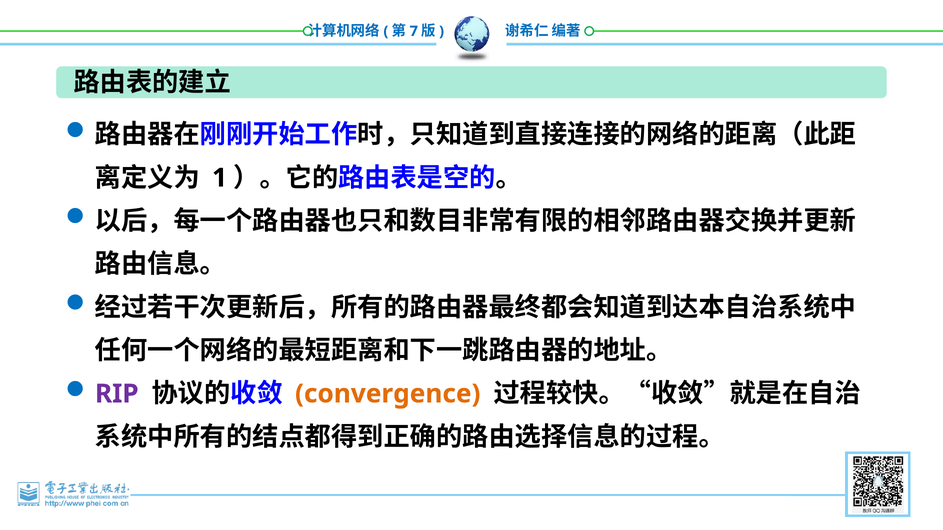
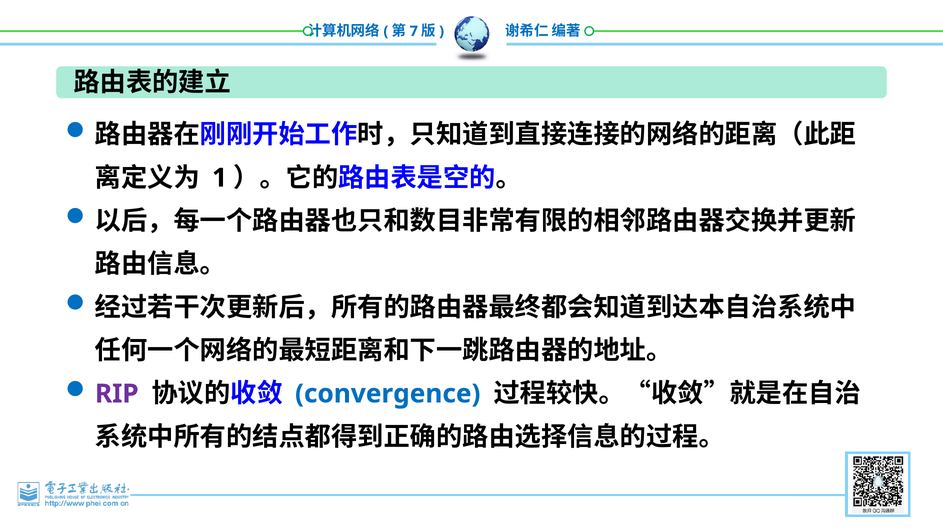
convergence colour: orange -> blue (388, 394)
